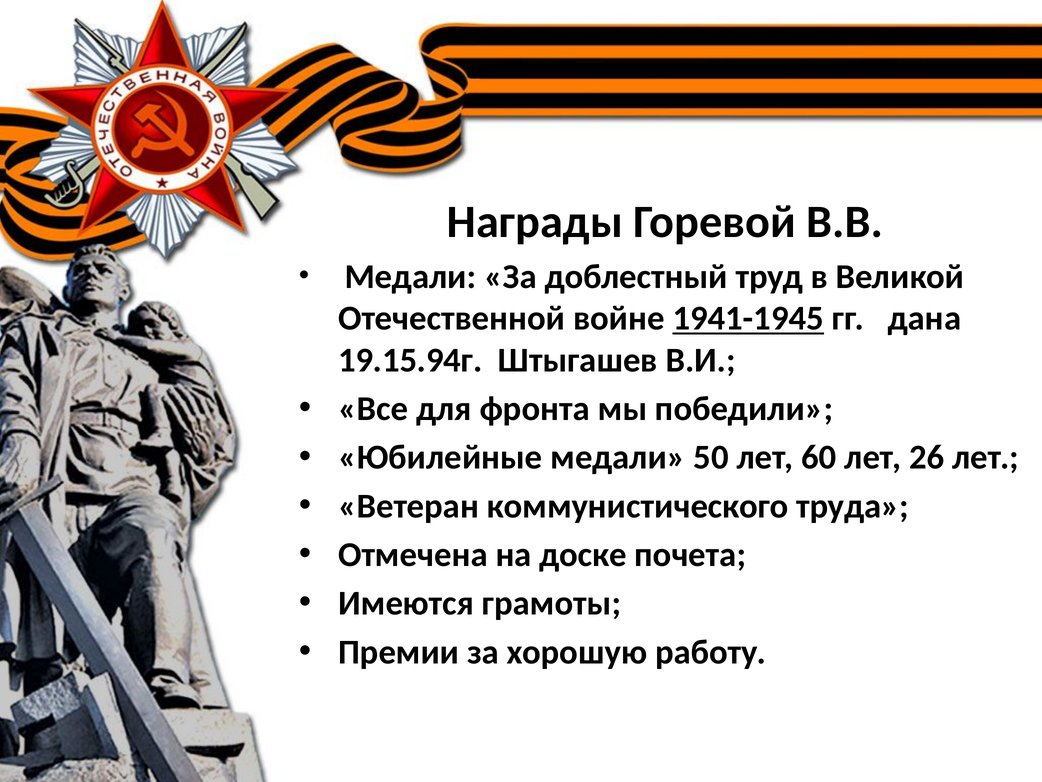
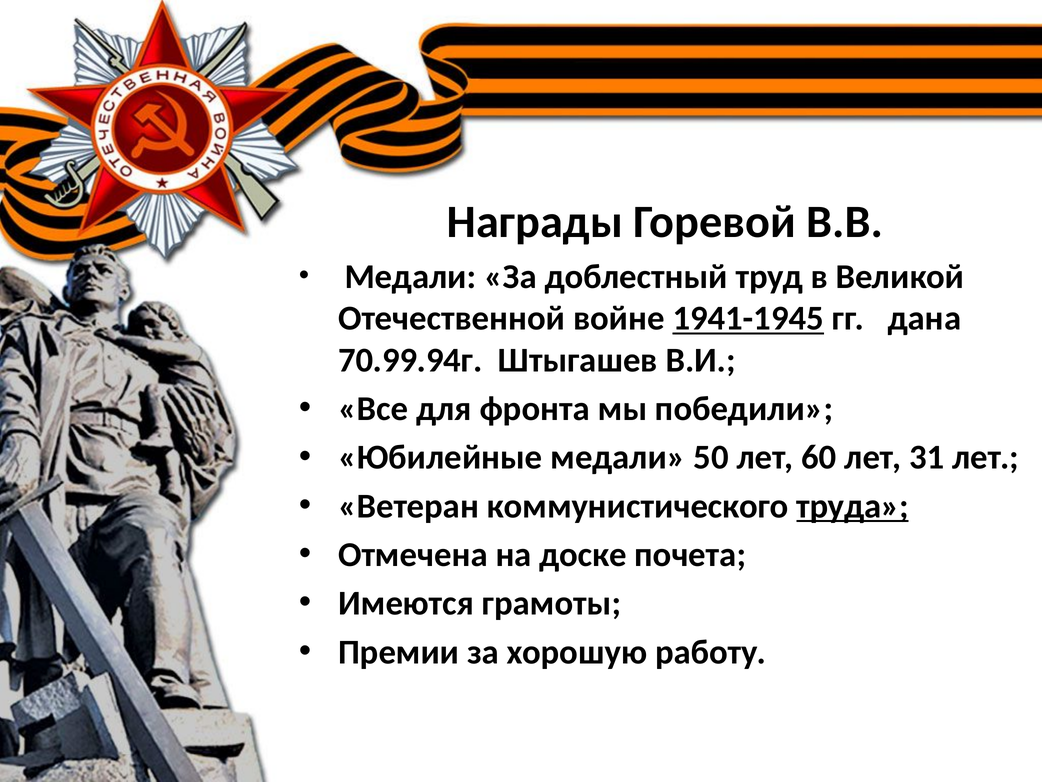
19.15.94г: 19.15.94г -> 70.99.94г (410, 360)
26: 26 -> 31 (927, 457)
труда underline: none -> present (853, 506)
